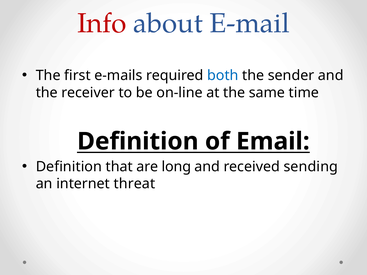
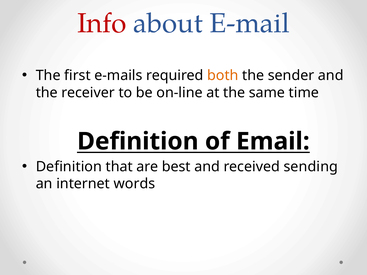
both colour: blue -> orange (223, 76)
long: long -> best (176, 167)
threat: threat -> words (134, 184)
